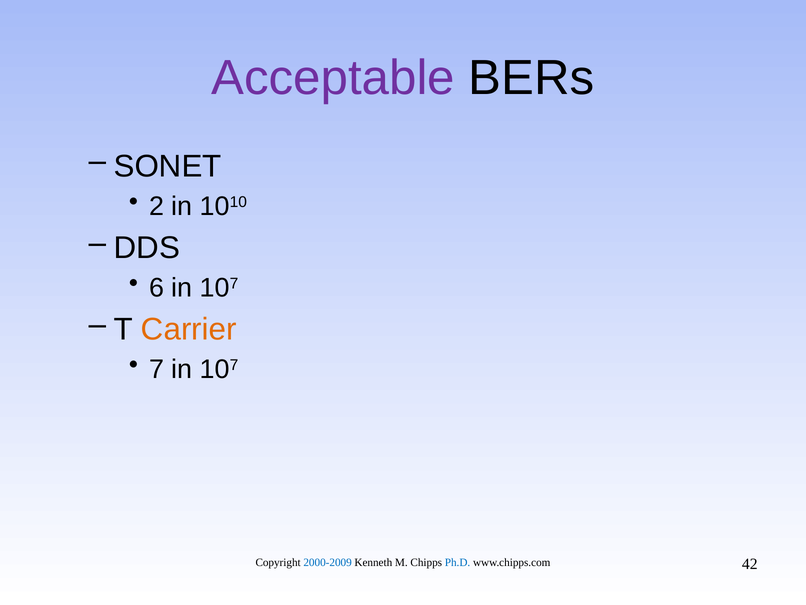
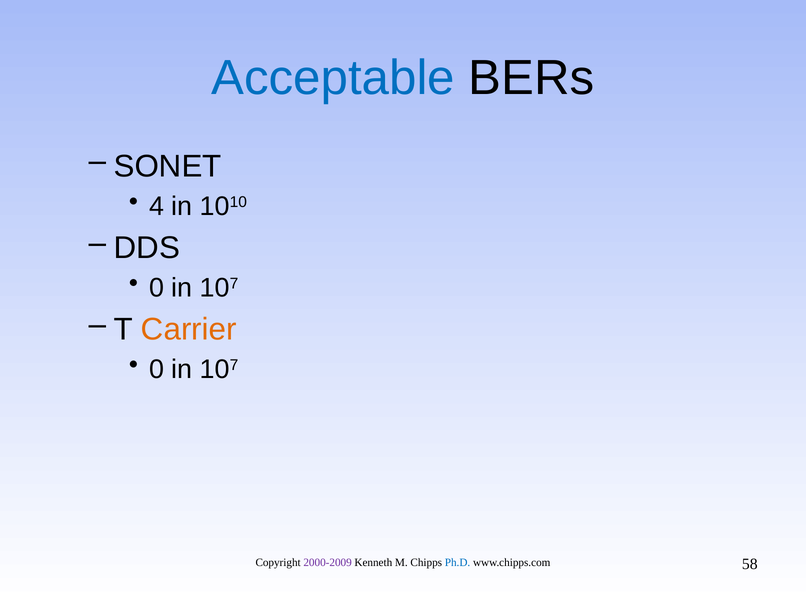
Acceptable colour: purple -> blue (333, 78)
2: 2 -> 4 (157, 206)
6: 6 -> 0 (157, 288)
7: 7 -> 0 (157, 369)
2000-2009 colour: blue -> purple (328, 562)
42: 42 -> 58 (750, 564)
